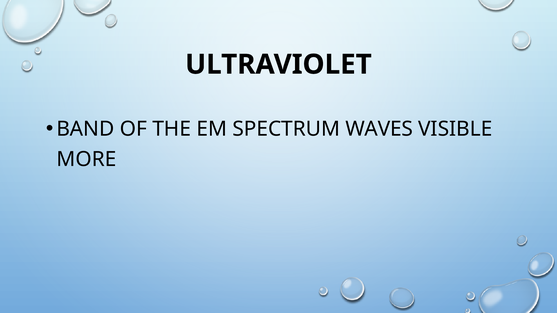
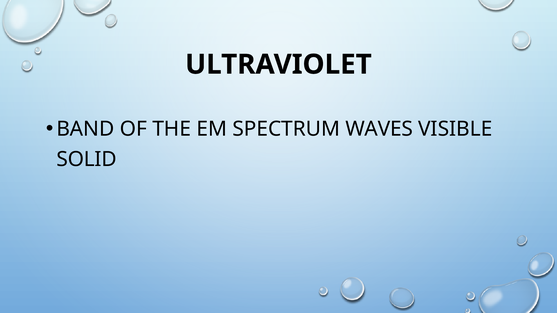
MORE: MORE -> SOLID (87, 159)
